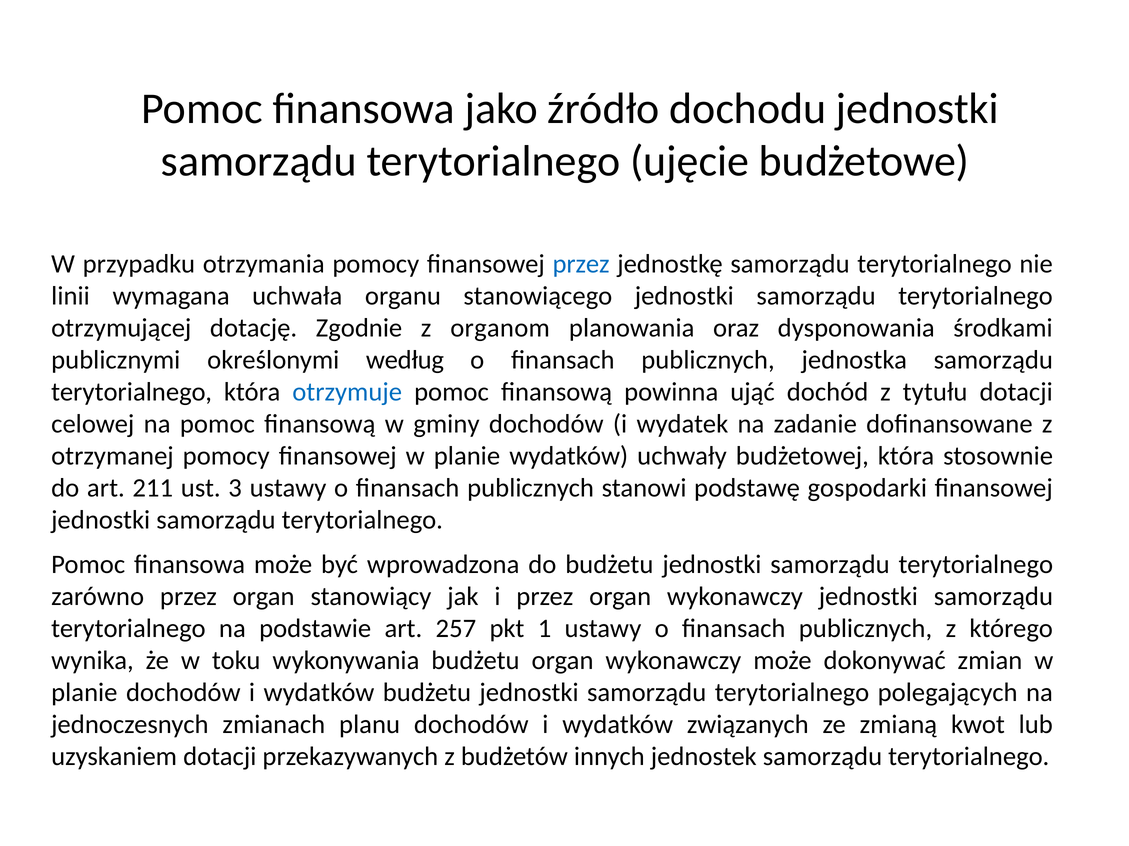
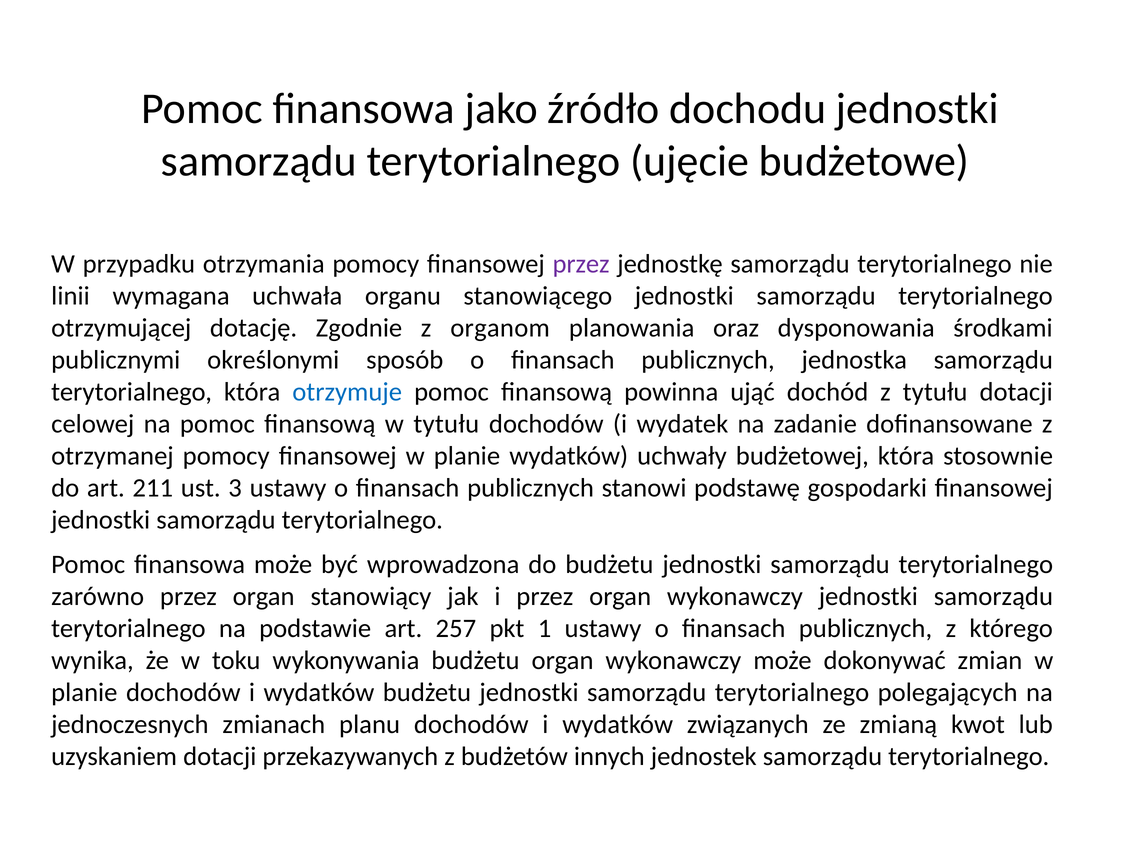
przez colour: blue -> purple (581, 264)
według: według -> sposób (405, 360)
w gminy: gminy -> tytułu (446, 424)
